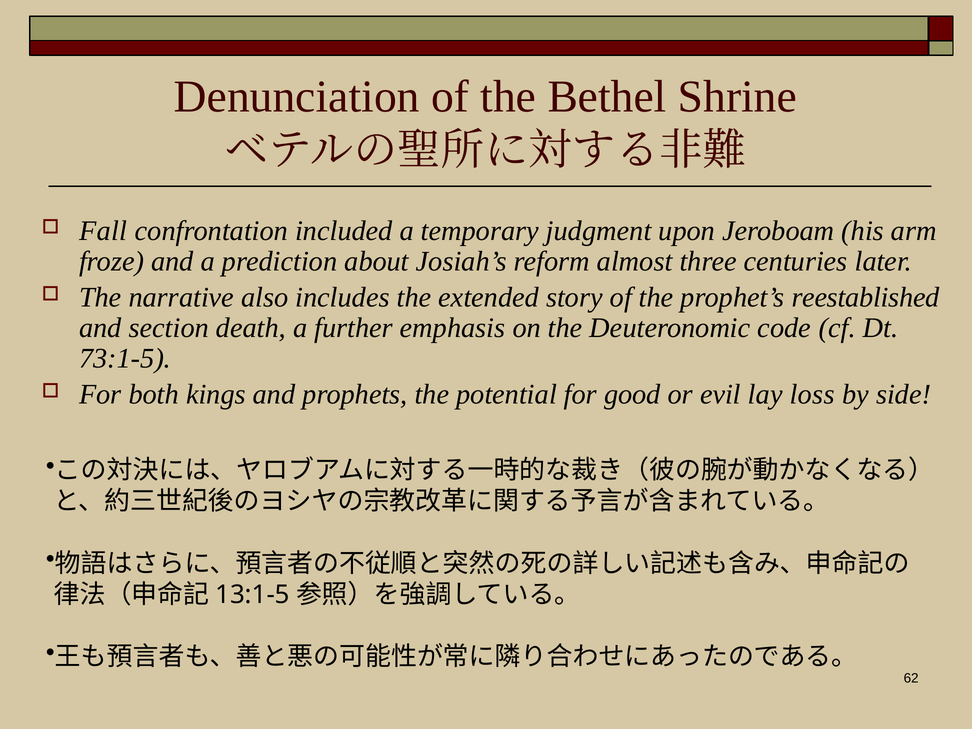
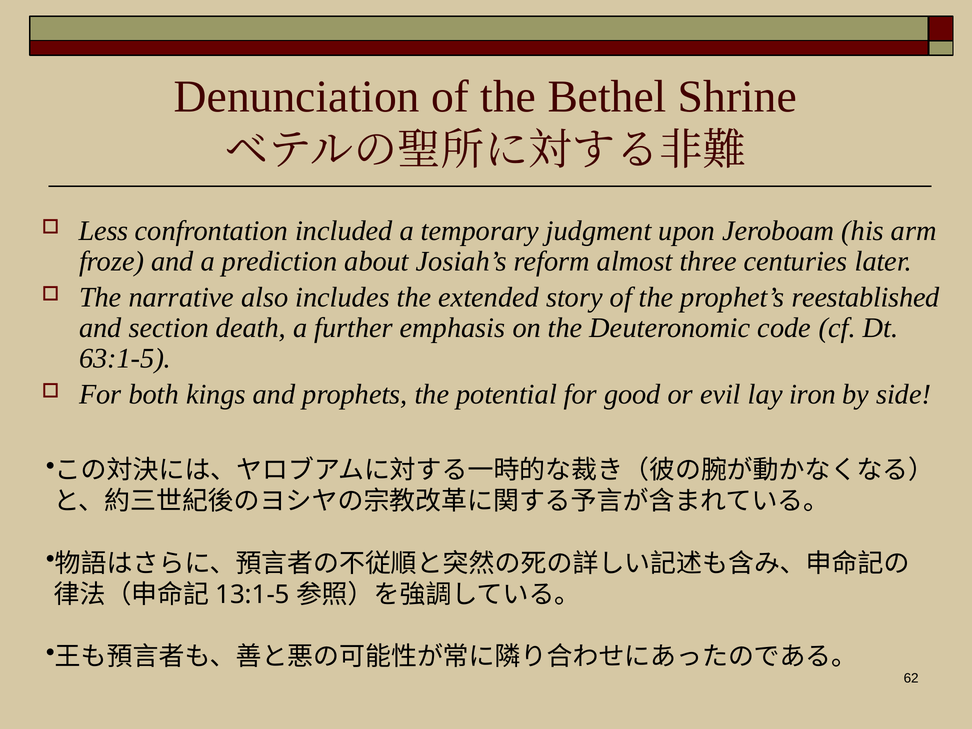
Fall: Fall -> Less (104, 231)
73:1-5: 73:1-5 -> 63:1-5 (125, 359)
loss: loss -> iron (813, 395)
